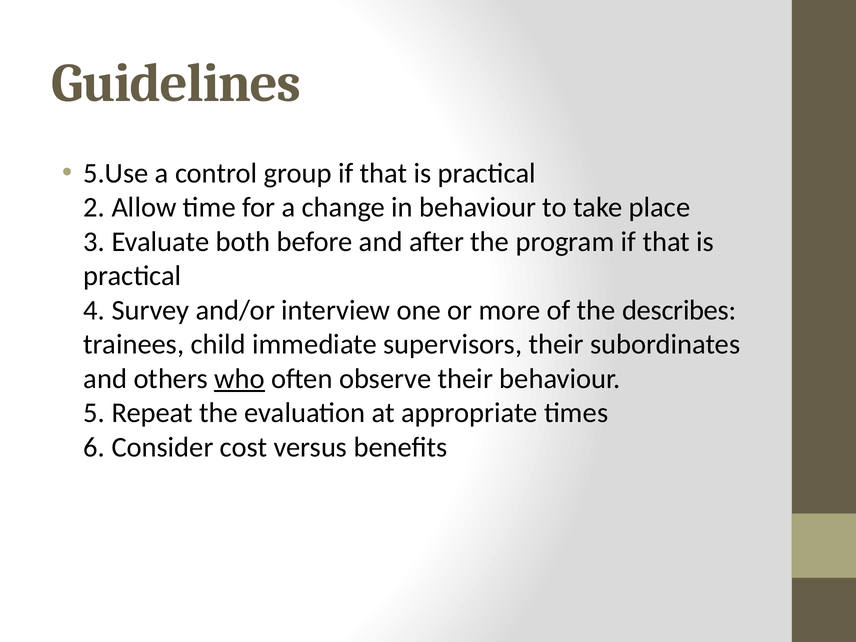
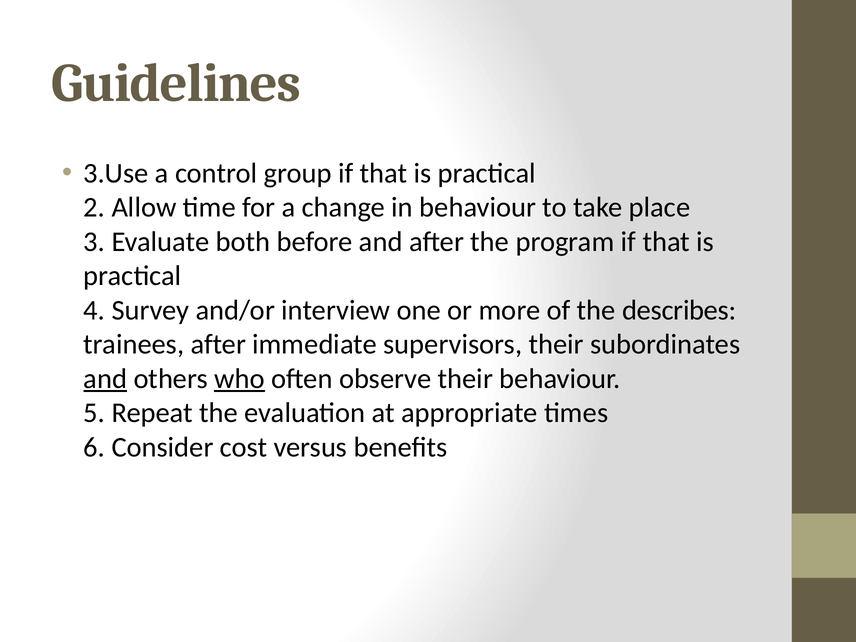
5.Use: 5.Use -> 3.Use (116, 173)
trainees child: child -> after (218, 344)
and underline: none -> present (105, 379)
